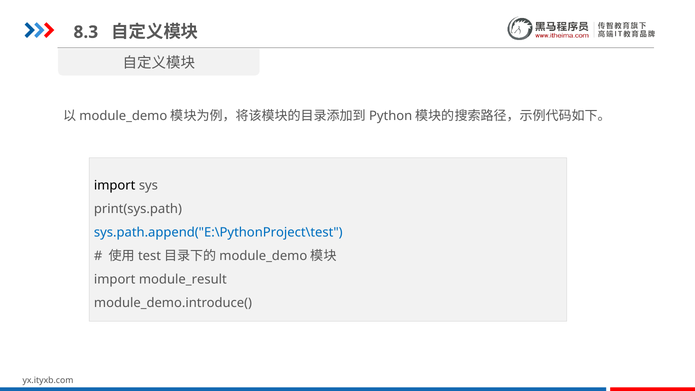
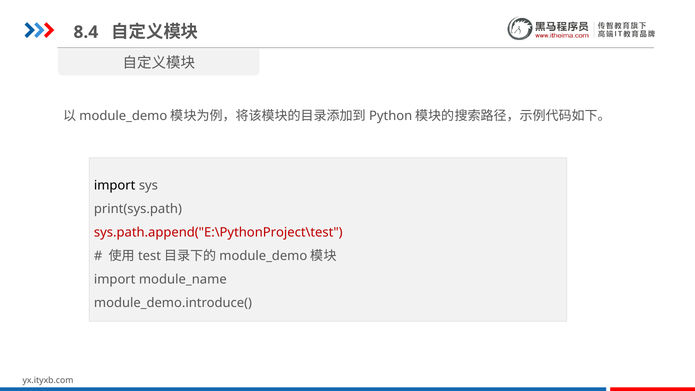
8.3: 8.3 -> 8.4 (86, 32)
sys.path.append("E:\PythonProject\test colour: blue -> red (218, 233)
module_result: module_result -> module_name (183, 279)
